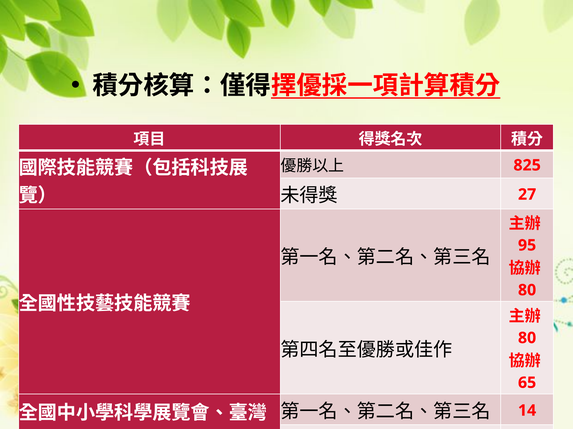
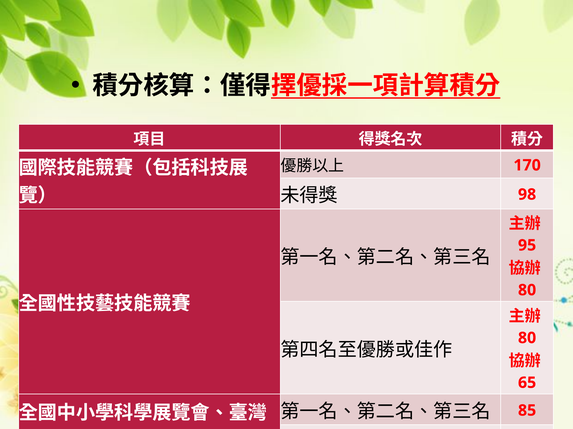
825: 825 -> 170 (527, 166)
27: 27 -> 98 (527, 195)
14: 14 -> 85 (527, 411)
